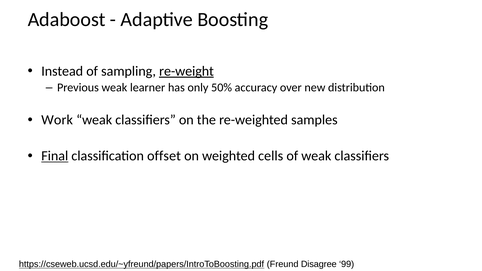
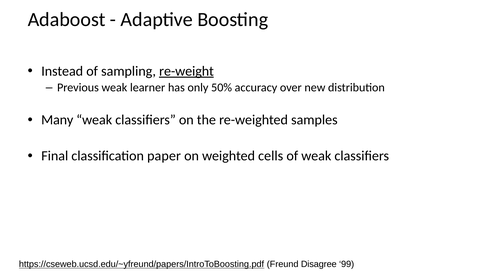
Work: Work -> Many (57, 120)
Final underline: present -> none (55, 156)
offset: offset -> paper (164, 156)
